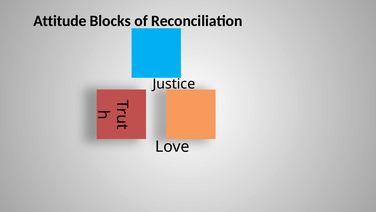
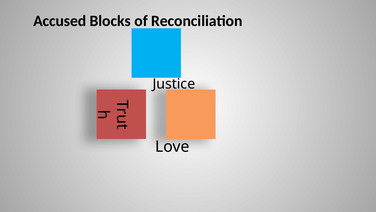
Attitude: Attitude -> Accused (60, 21)
